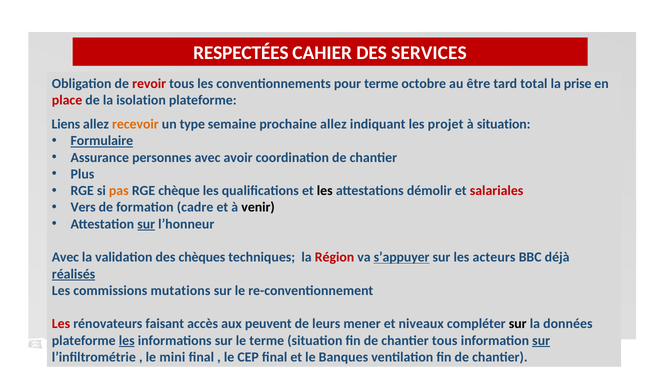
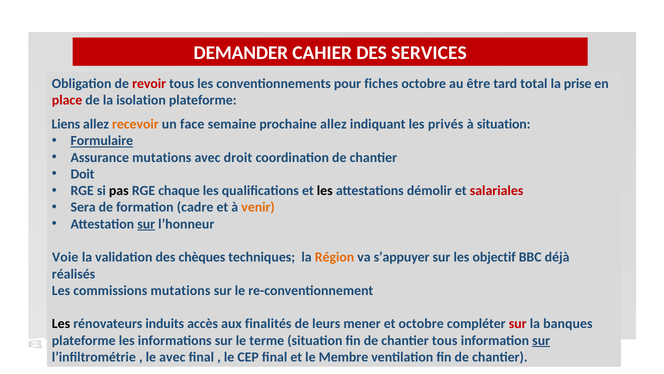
RESPECTÉES: RESPECTÉES -> DEMANDER (241, 53)
pour terme: terme -> fiches (381, 83)
type: type -> face (192, 124)
projet: projet -> privés (446, 124)
Assurance personnes: personnes -> mutations (162, 157)
avoir: avoir -> droit (238, 157)
Plus: Plus -> Doit (83, 174)
pas colour: orange -> black (119, 191)
chèque: chèque -> chaque (179, 191)
Vers: Vers -> Sera (83, 207)
venir colour: black -> orange (258, 207)
Avec: Avec -> Voie (65, 257)
Région colour: red -> orange (335, 257)
s’appuyer underline: present -> none (402, 257)
acteurs: acteurs -> objectif (494, 257)
réalisés underline: present -> none (74, 274)
Les colour: red -> black (61, 323)
faisant: faisant -> induits (165, 323)
peuvent: peuvent -> finalités (268, 323)
et niveaux: niveaux -> octobre (421, 323)
sur colour: black -> red (518, 323)
données: données -> banques (568, 323)
les underline: present -> none (127, 340)
le mini: mini -> avec (172, 357)
Banques: Banques -> Membre (343, 357)
